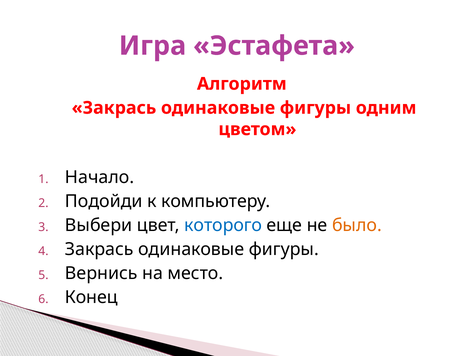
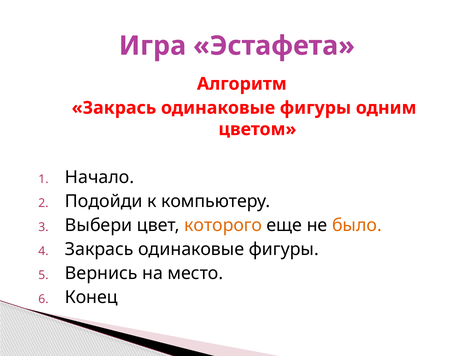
которого colour: blue -> orange (223, 225)
